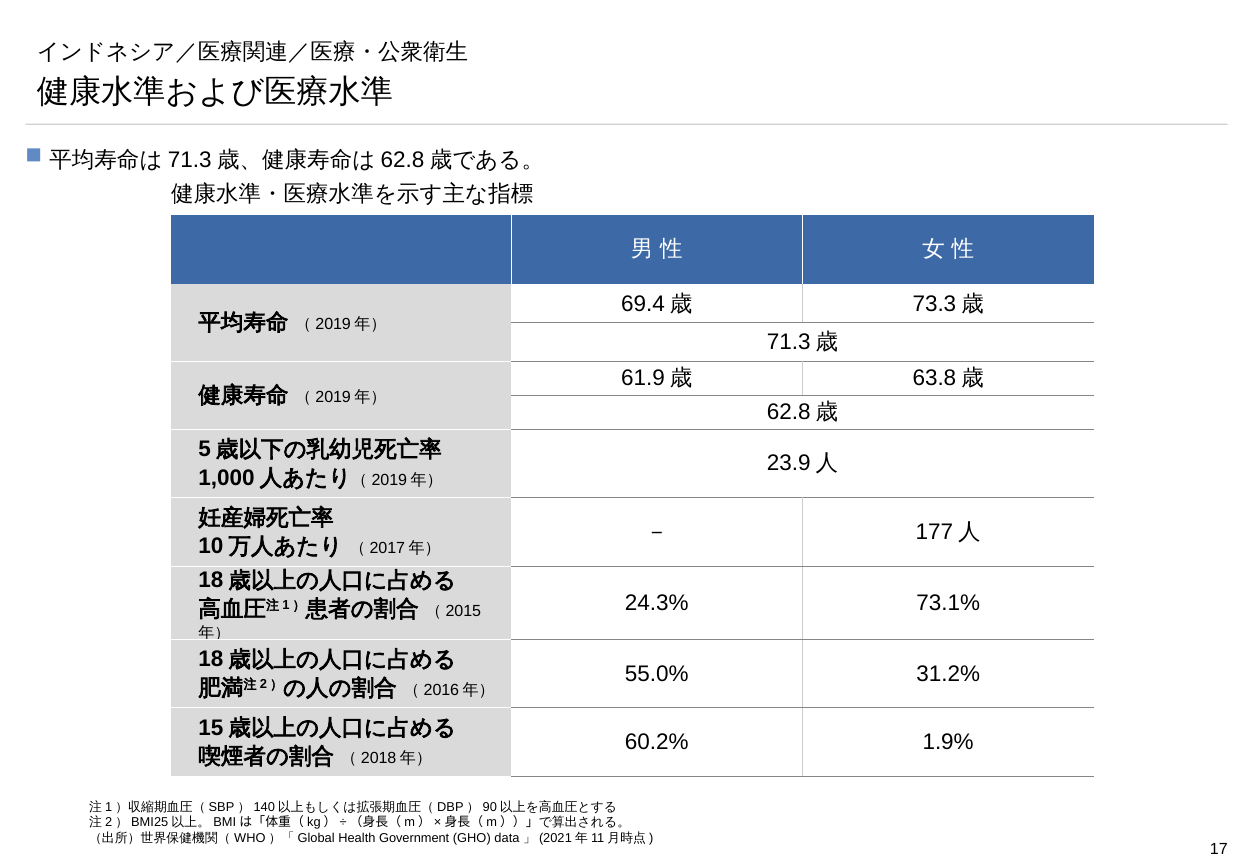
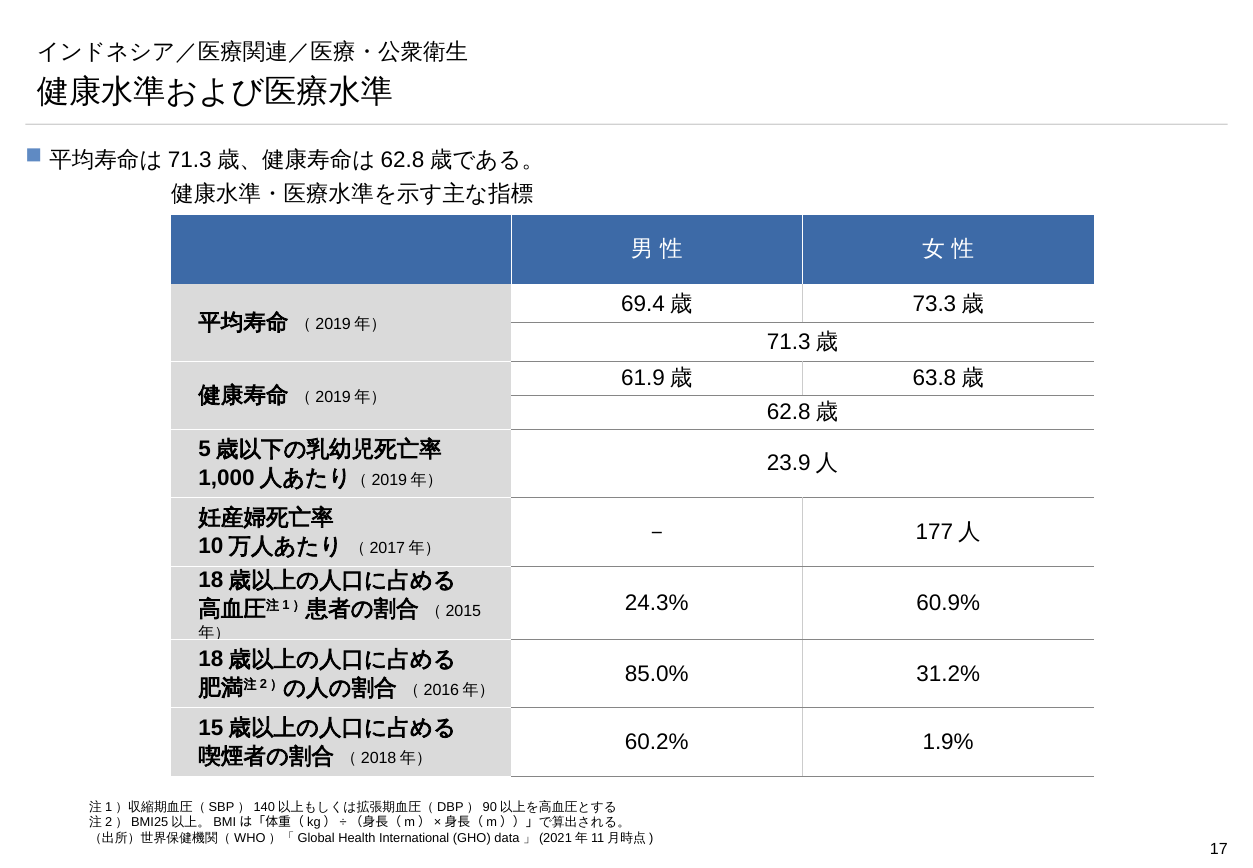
73.1%: 73.1% -> 60.9% (948, 603)
55.0%: 55.0% -> 85.0% (657, 673)
Government: Government -> International (414, 837)
